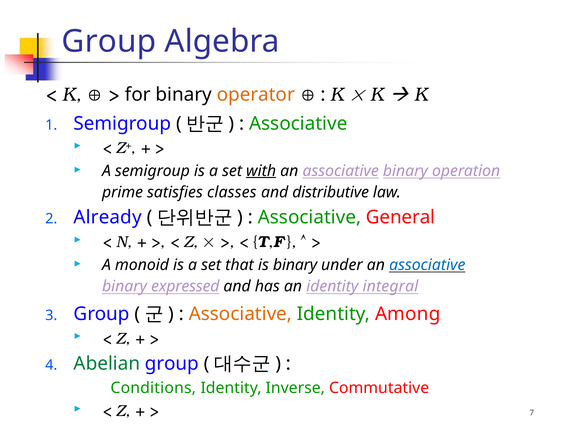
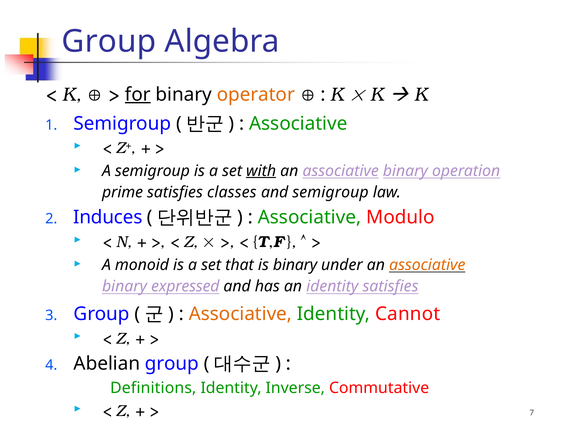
for underline: none -> present (138, 95)
and distributive: distributive -> semigroup (330, 192)
Already: Already -> Induces (108, 217)
General: General -> Modulo (400, 217)
associative colour: blue -> orange (427, 265)
identity integral: integral -> satisfies (390, 286)
Among: Among -> Cannot (408, 314)
Abelian colour: green -> black (107, 364)
Conditions: Conditions -> Definitions (153, 388)
